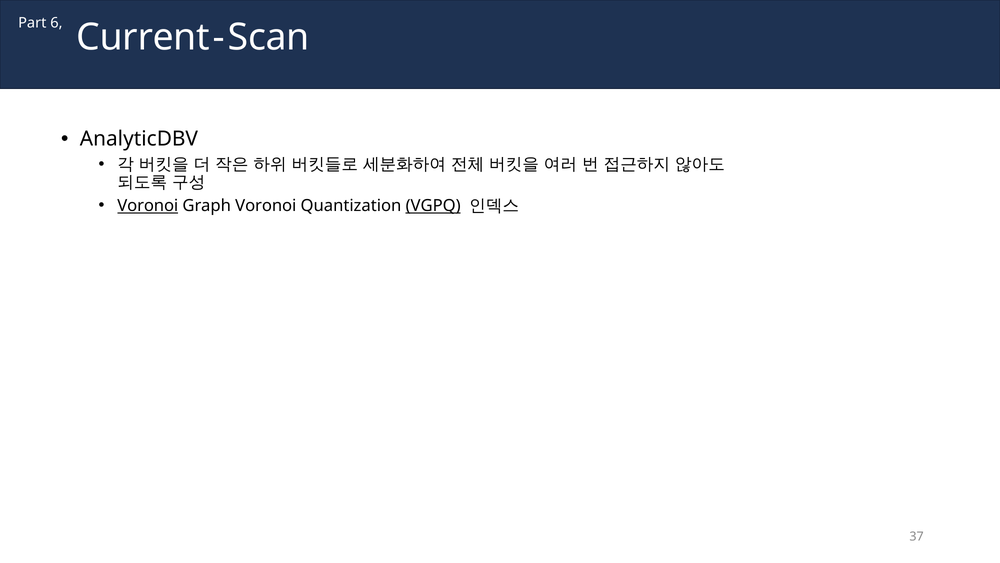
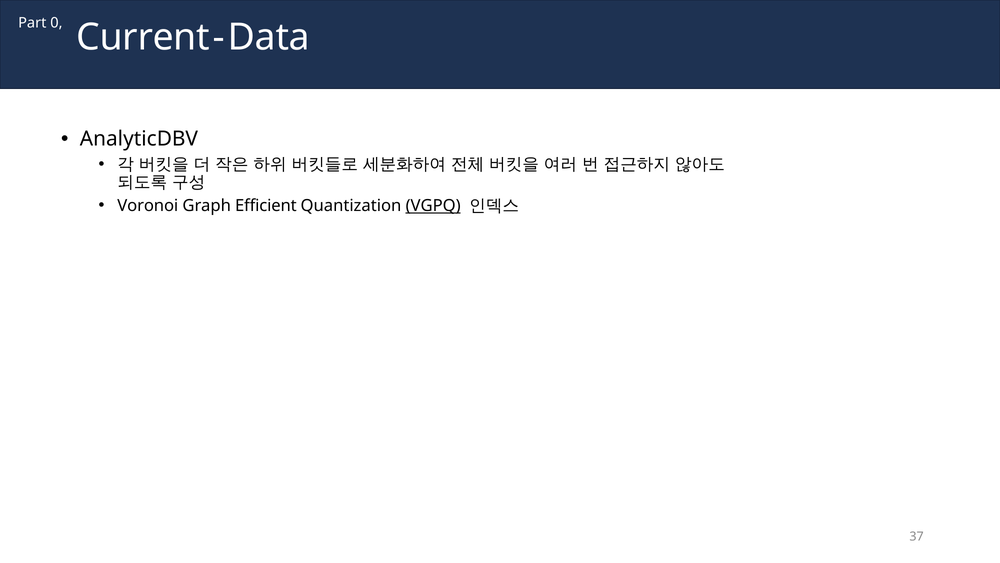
6: 6 -> 0 (56, 23)
Scan: Scan -> Data (269, 37)
Voronoi underline: present -> none (148, 205)
Graph Voronoi: Voronoi -> Efficient (266, 205)
